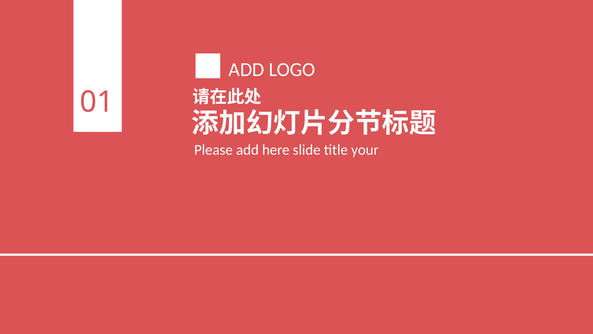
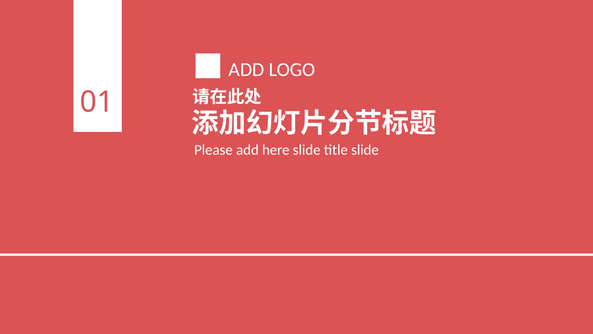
title your: your -> slide (365, 150)
